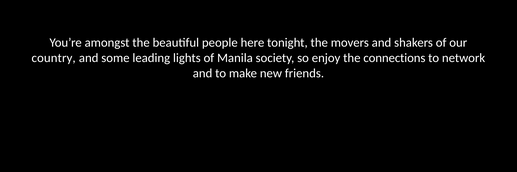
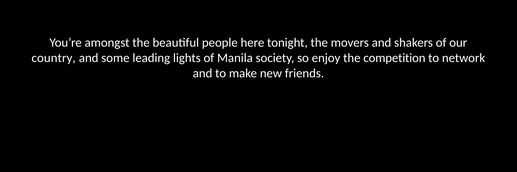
connections: connections -> competition (394, 58)
